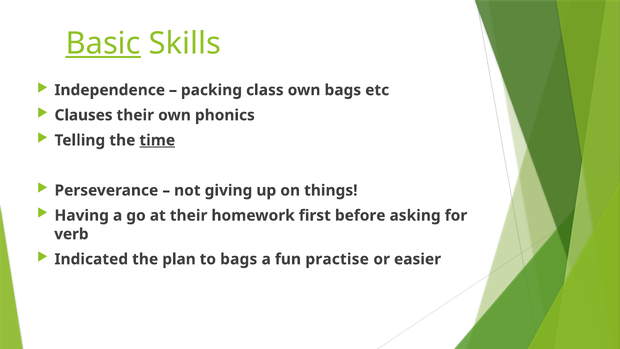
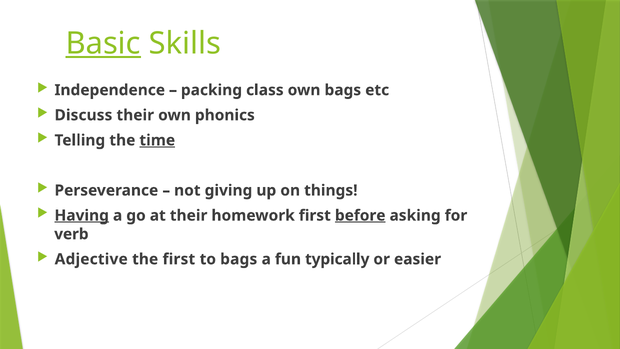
Clauses: Clauses -> Discuss (83, 115)
Having underline: none -> present (82, 215)
before underline: none -> present (360, 215)
Indicated: Indicated -> Adjective (91, 259)
the plan: plan -> first (179, 259)
practise: practise -> typically (337, 259)
